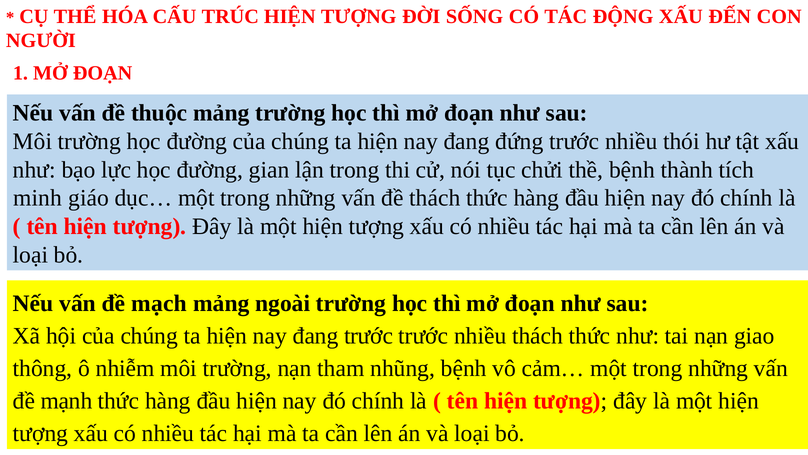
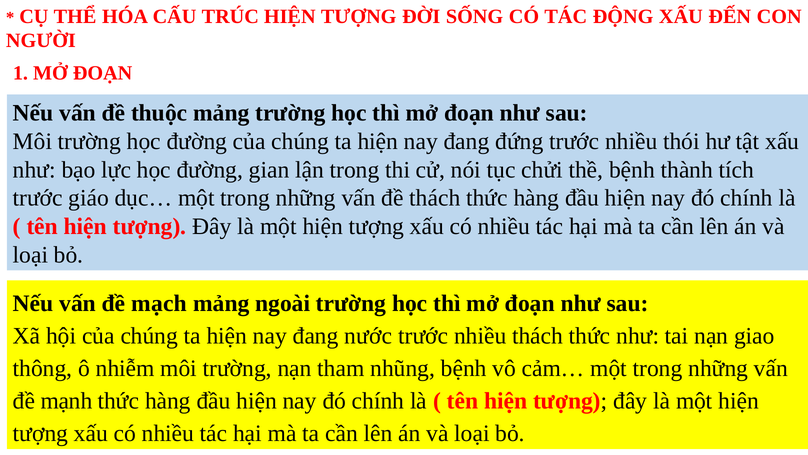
minh: minh -> trước (38, 198)
đang trước: trước -> nước (368, 336)
